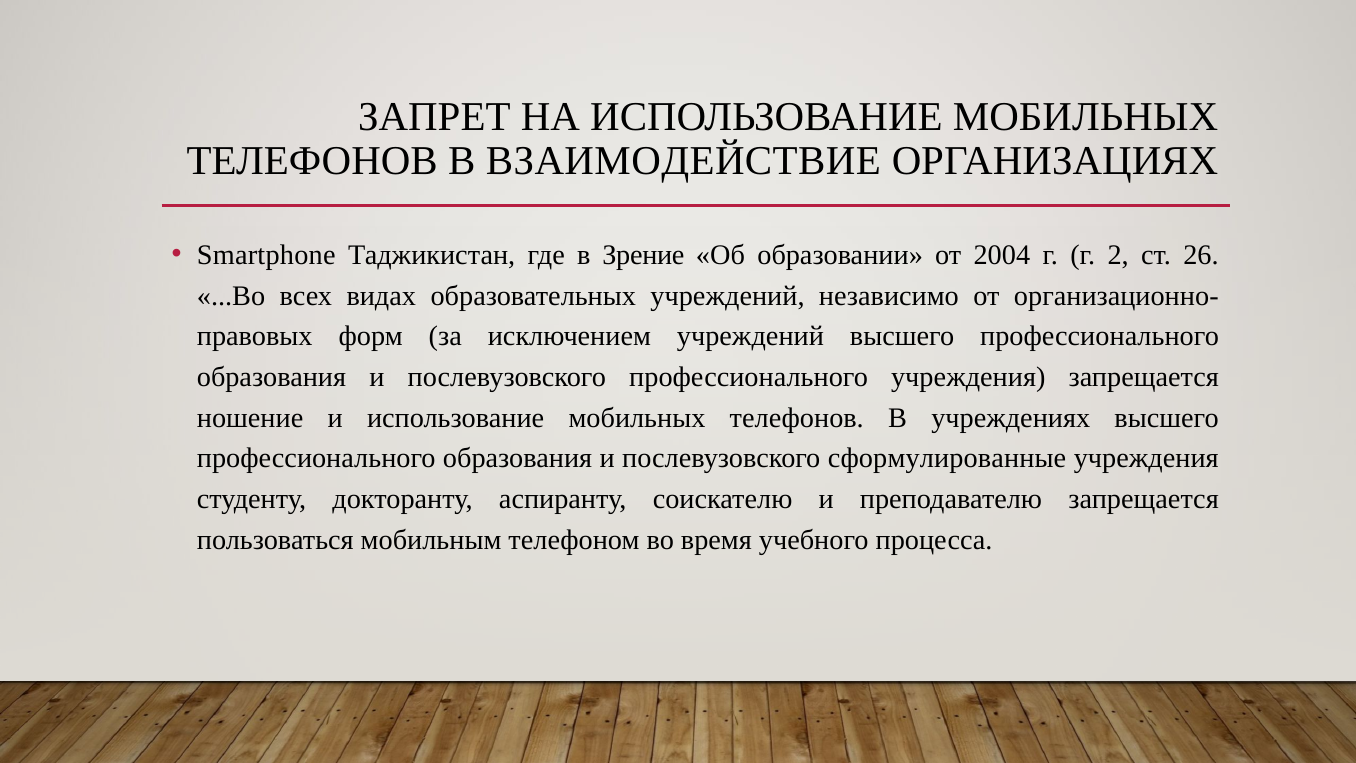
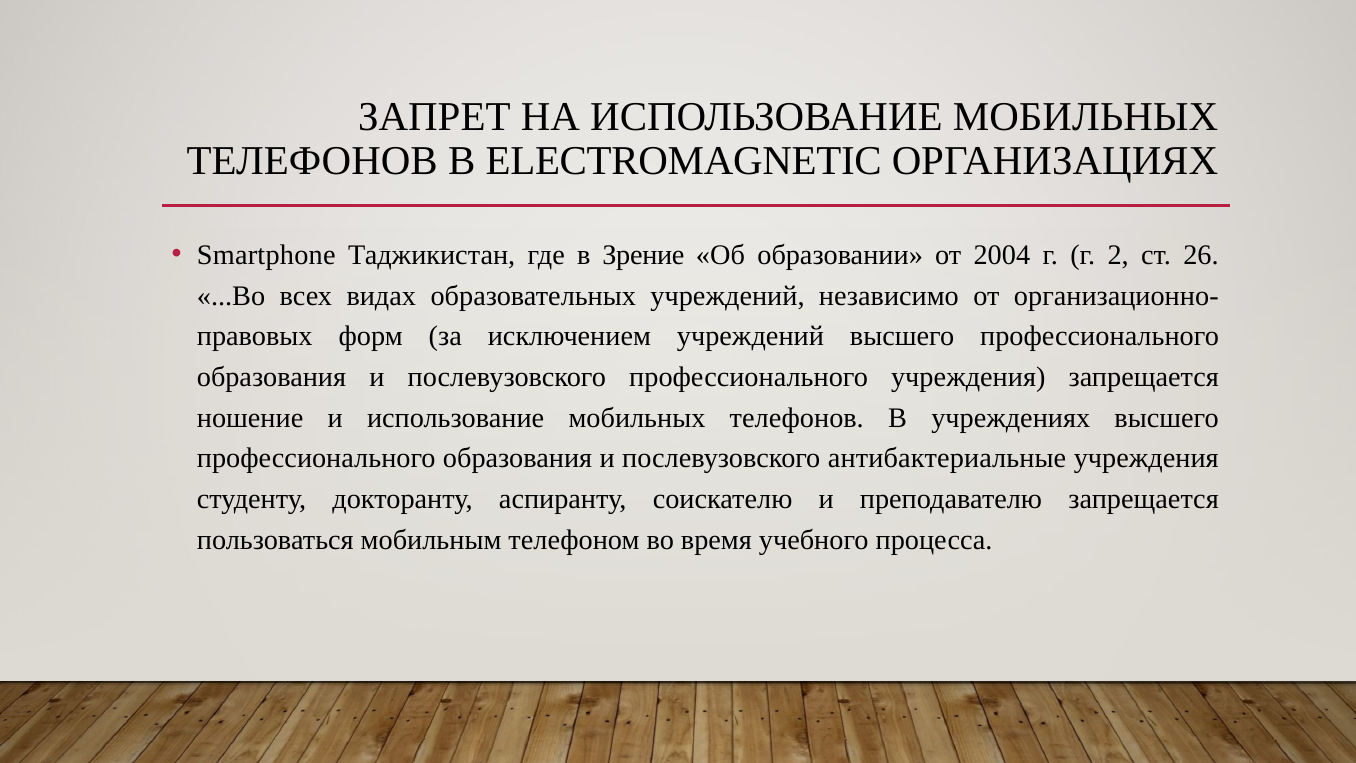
ВЗАИМОДЕЙСТВИЕ: ВЗАИМОДЕЙСТВИЕ -> ELECTROMAGNETIC (684, 161)
сформулированные: сформулированные -> антибактериальные (947, 458)
